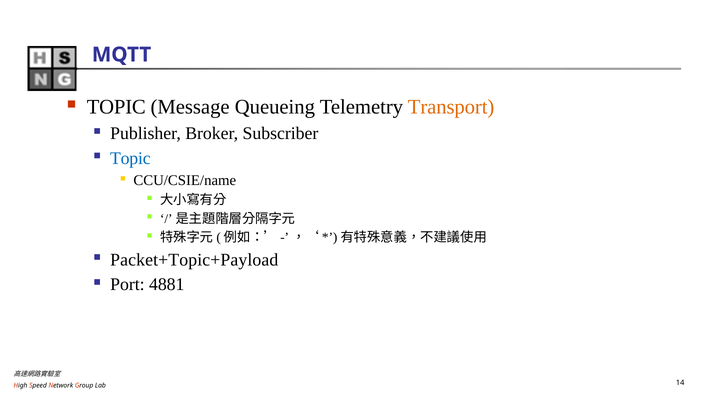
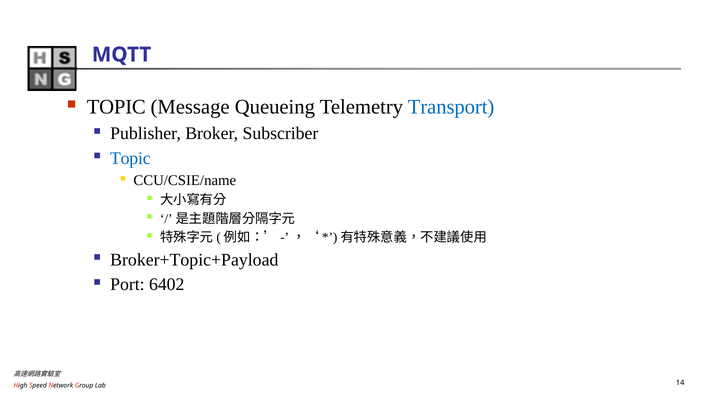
Transport colour: orange -> blue (451, 107)
Packet+Topic+Payload: Packet+Topic+Payload -> Broker+Topic+Payload (194, 260)
4881: 4881 -> 6402 (167, 284)
